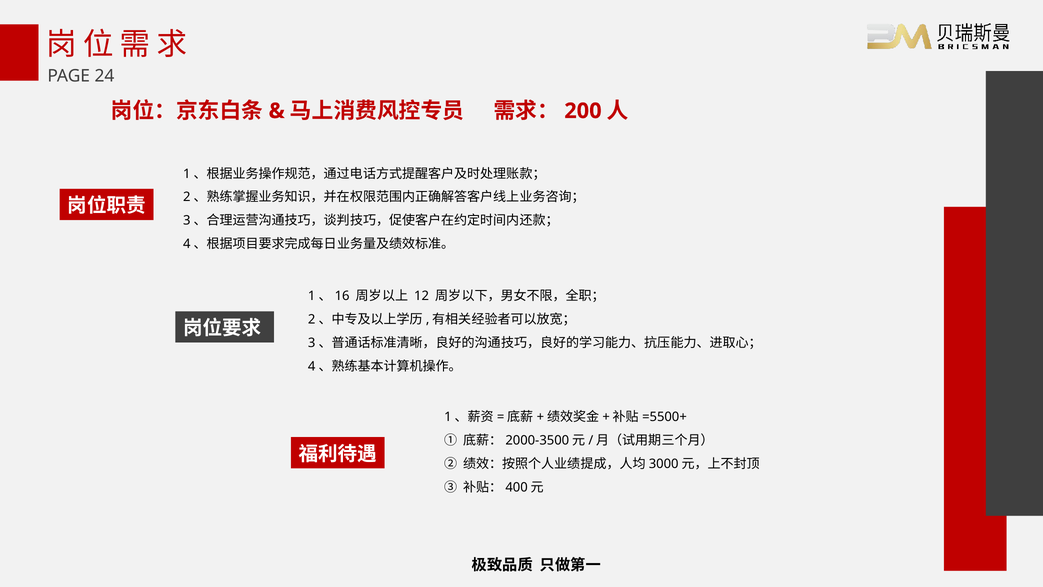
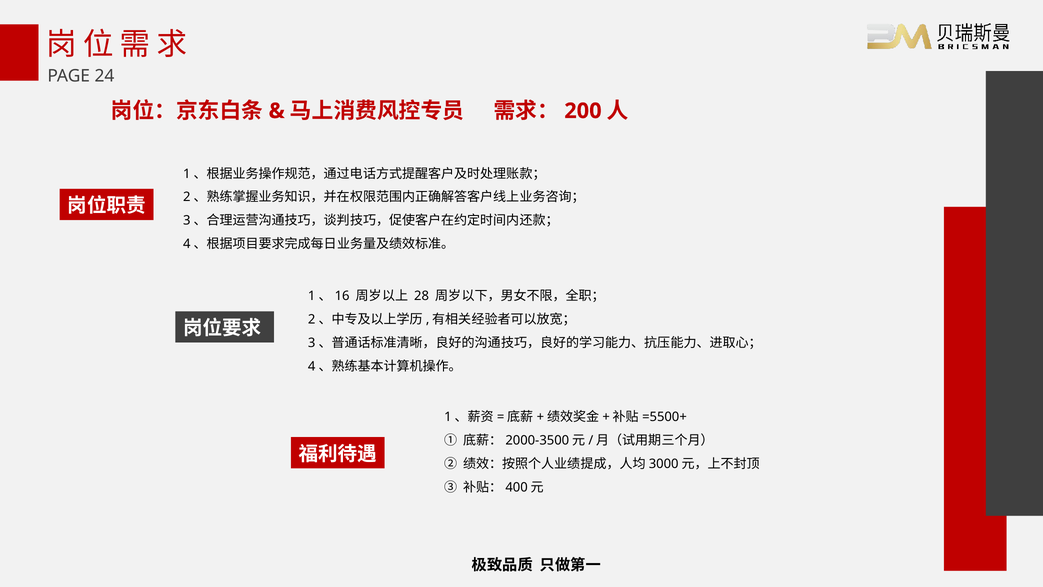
12: 12 -> 28 (422, 296)
